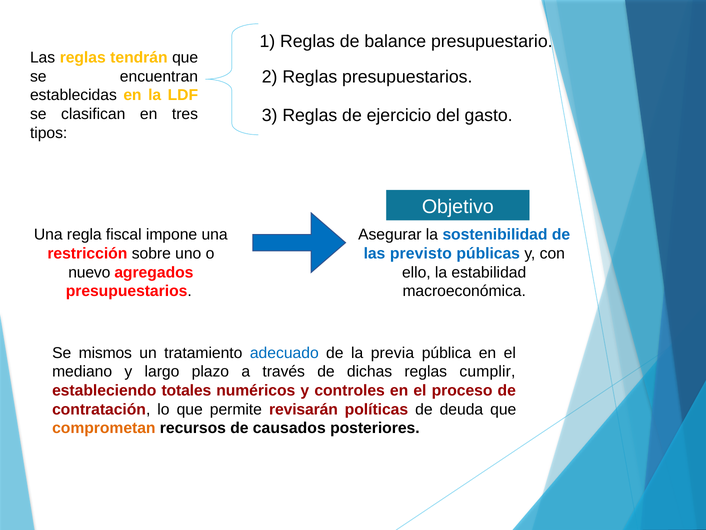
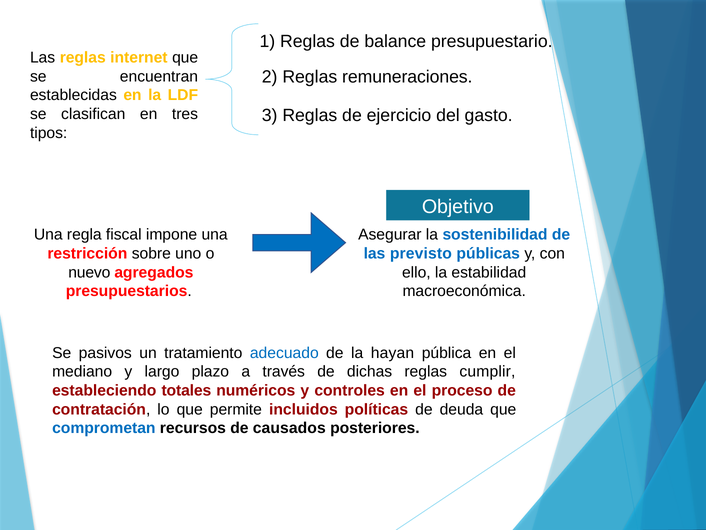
tendrán: tendrán -> internet (139, 58)
Reglas presupuestarios: presupuestarios -> remuneraciones (407, 77)
mismos: mismos -> pasivos (105, 353)
previa: previa -> hayan (392, 353)
revisarán: revisarán -> incluidos (303, 409)
comprometan colour: orange -> blue (104, 428)
